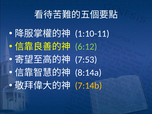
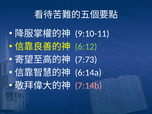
1:10-11: 1:10-11 -> 9:10-11 (92, 34)
7:53: 7:53 -> 7:73 (86, 60)
8:14a: 8:14a -> 6:14a (88, 73)
7:14b colour: yellow -> pink (88, 86)
